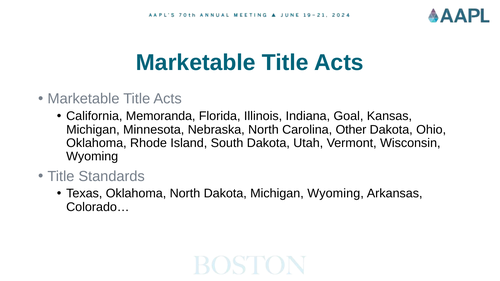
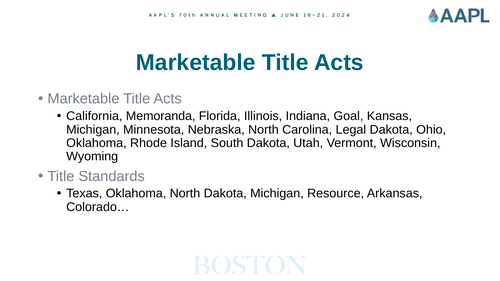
Other: Other -> Legal (351, 130)
Michigan Wyoming: Wyoming -> Resource (336, 194)
